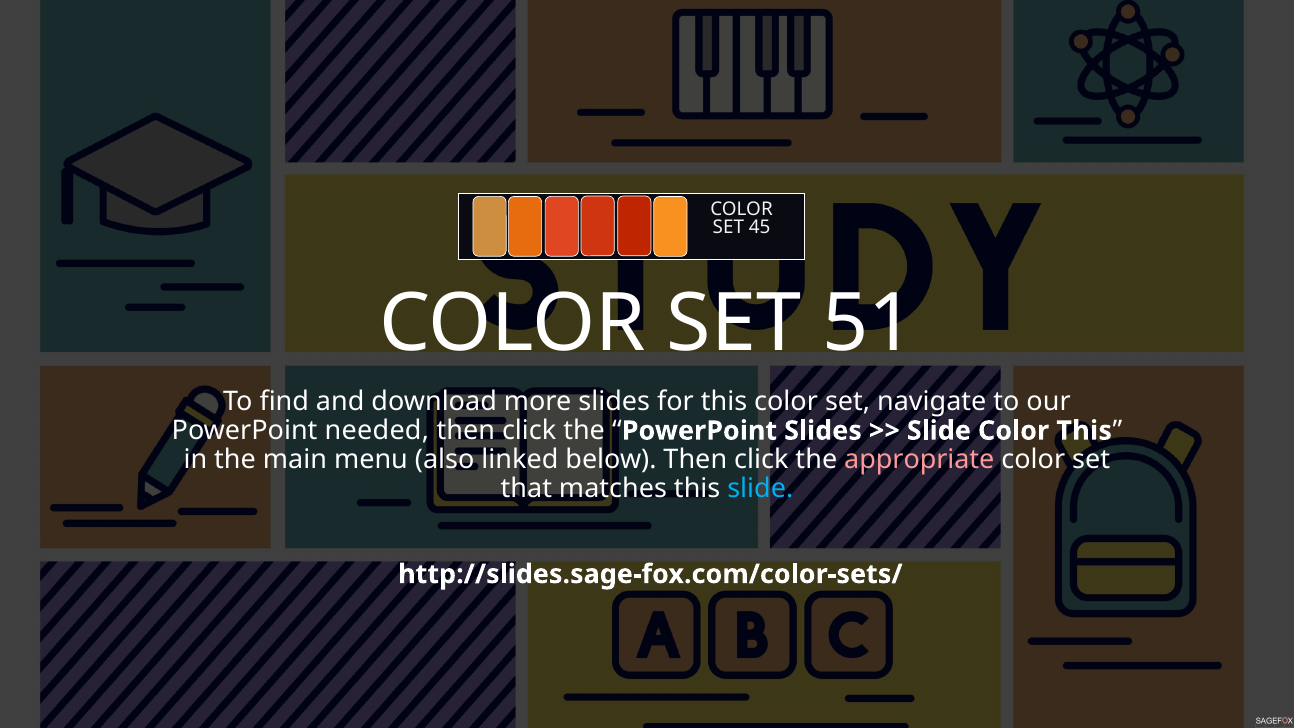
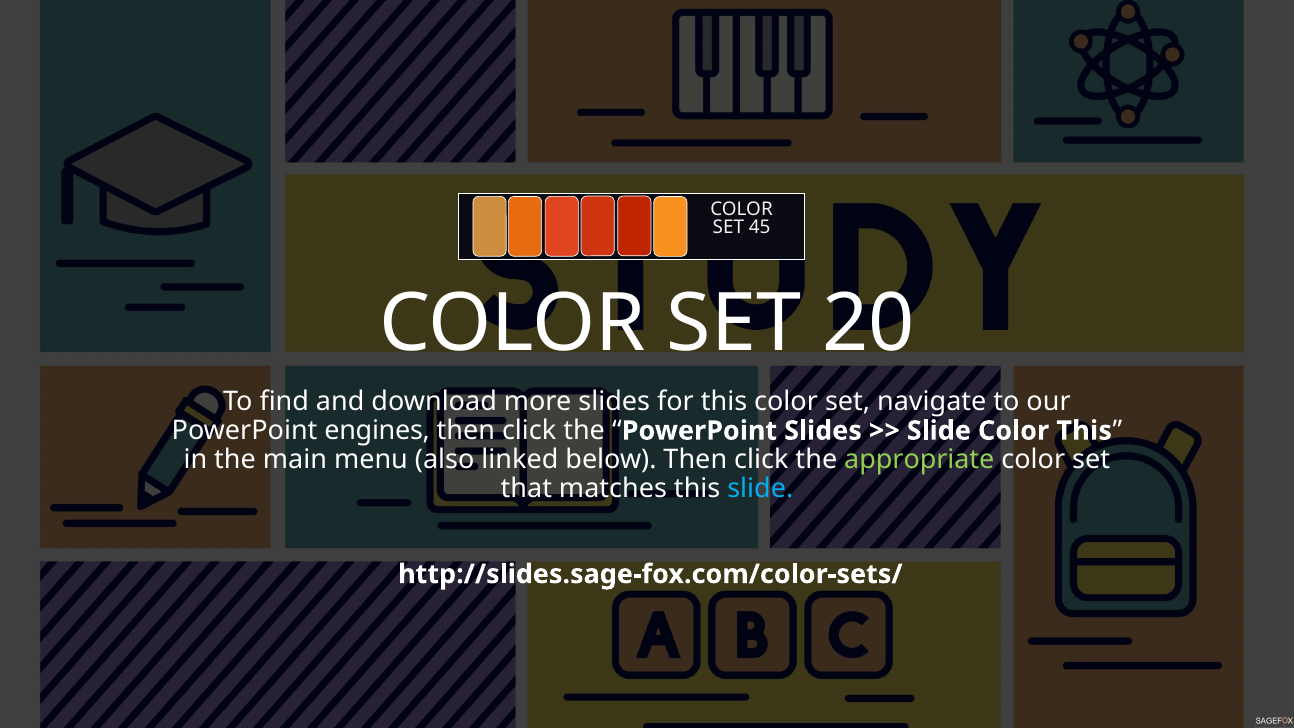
51: 51 -> 20 (869, 323)
needed: needed -> engines (377, 431)
appropriate colour: pink -> light green (919, 460)
